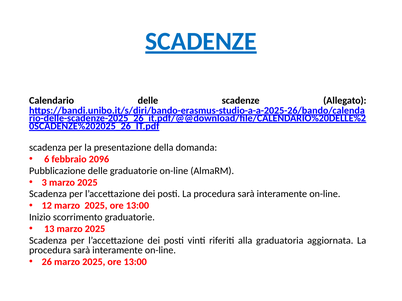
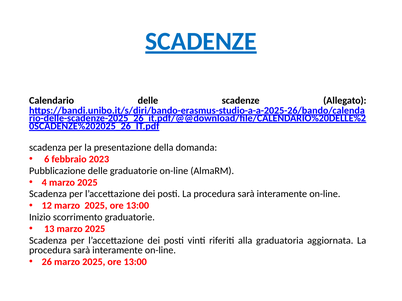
2096: 2096 -> 2023 (99, 159)
3: 3 -> 4 (44, 183)
